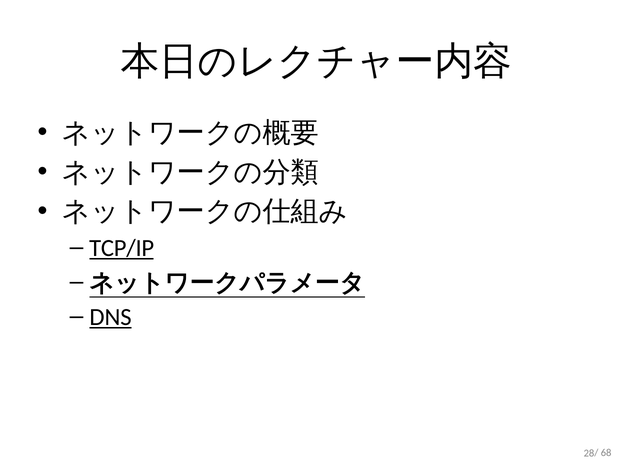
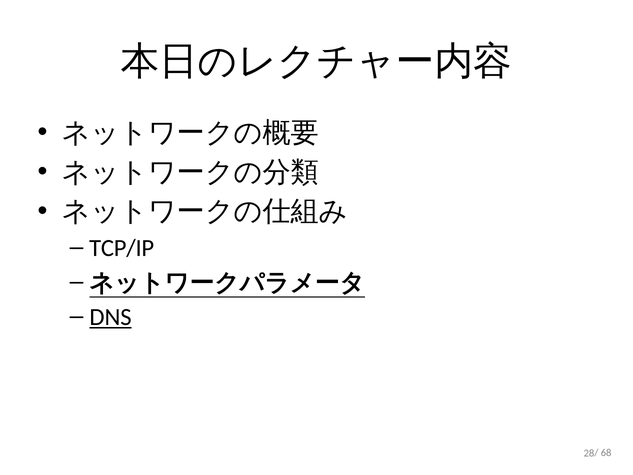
TCP/IP underline: present -> none (122, 248)
